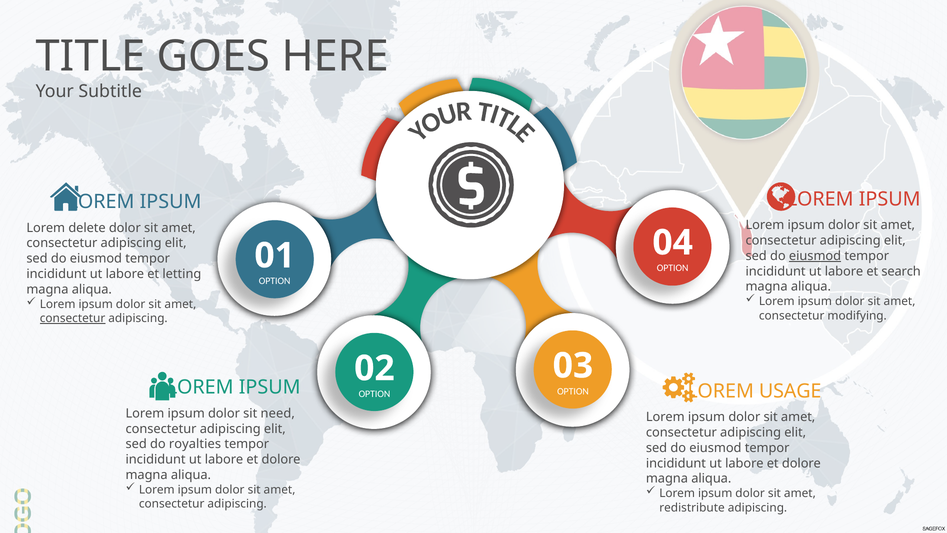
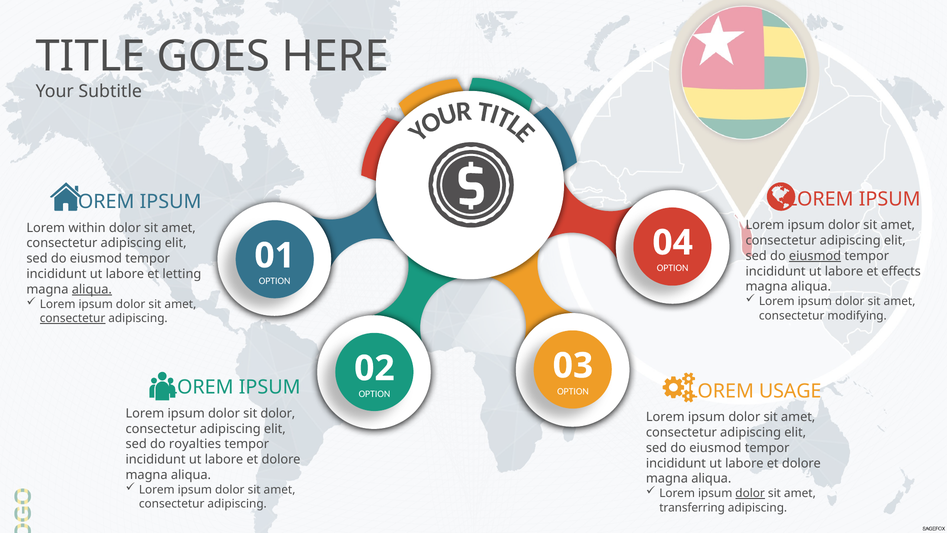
delete: delete -> within (87, 228)
search: search -> effects (901, 271)
aliqua underline: none -> present (92, 289)
sit need: need -> dolor (278, 413)
dolor underline: none -> present (750, 493)
redistribute: redistribute -> transferring (692, 507)
